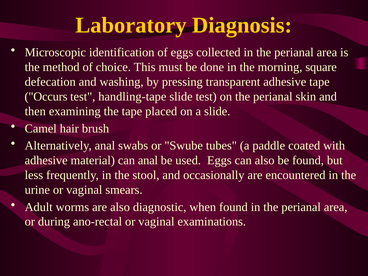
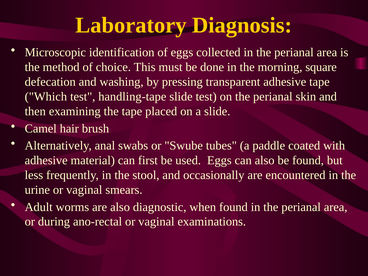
Occurs: Occurs -> Which (46, 97)
can anal: anal -> first (148, 160)
